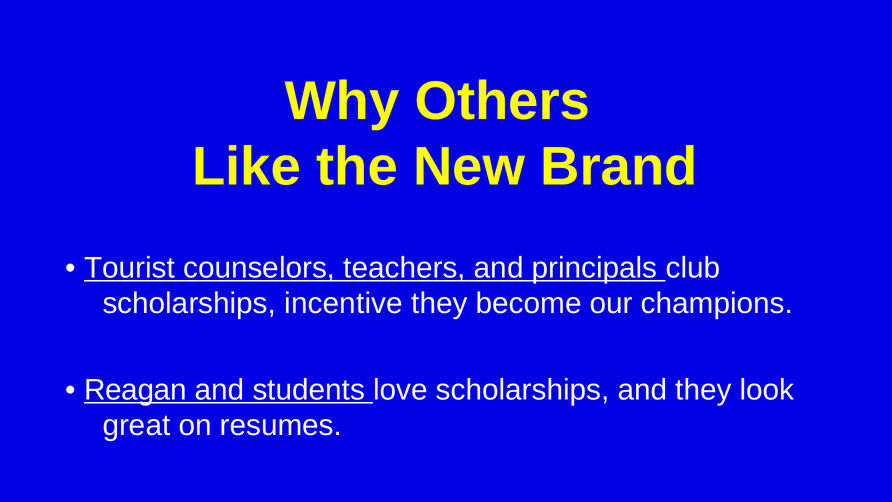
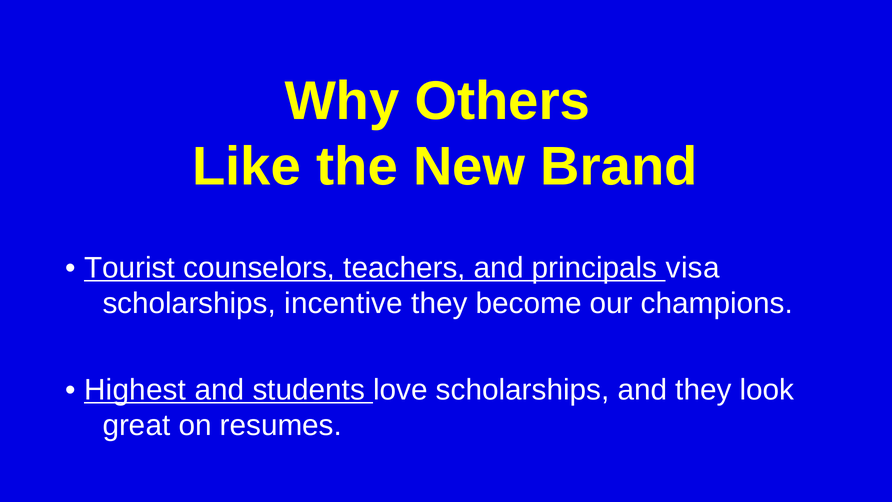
club: club -> visa (693, 268)
Reagan: Reagan -> Highest (135, 390)
